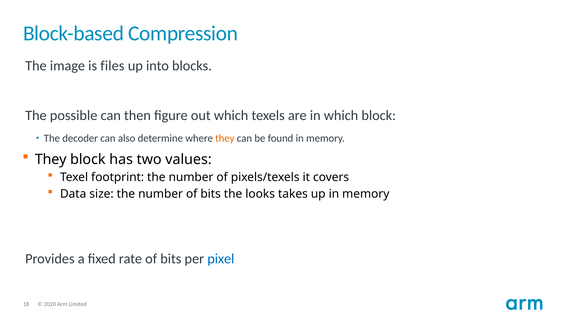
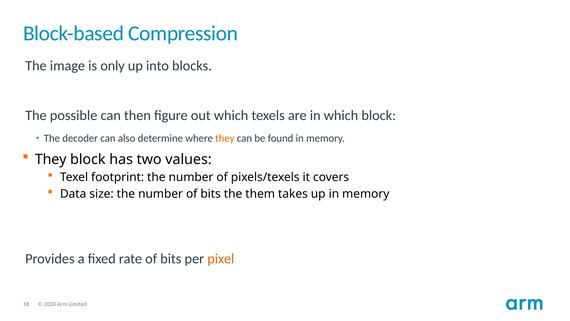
files: files -> only (113, 66)
looks: looks -> them (260, 194)
pixel colour: blue -> orange (221, 258)
